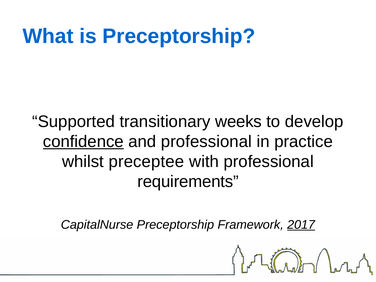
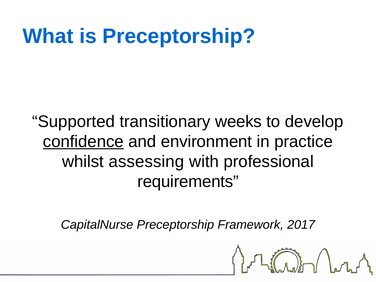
and professional: professional -> environment (207, 142)
preceptee: preceptee -> assessing (146, 162)
2017 underline: present -> none (301, 225)
